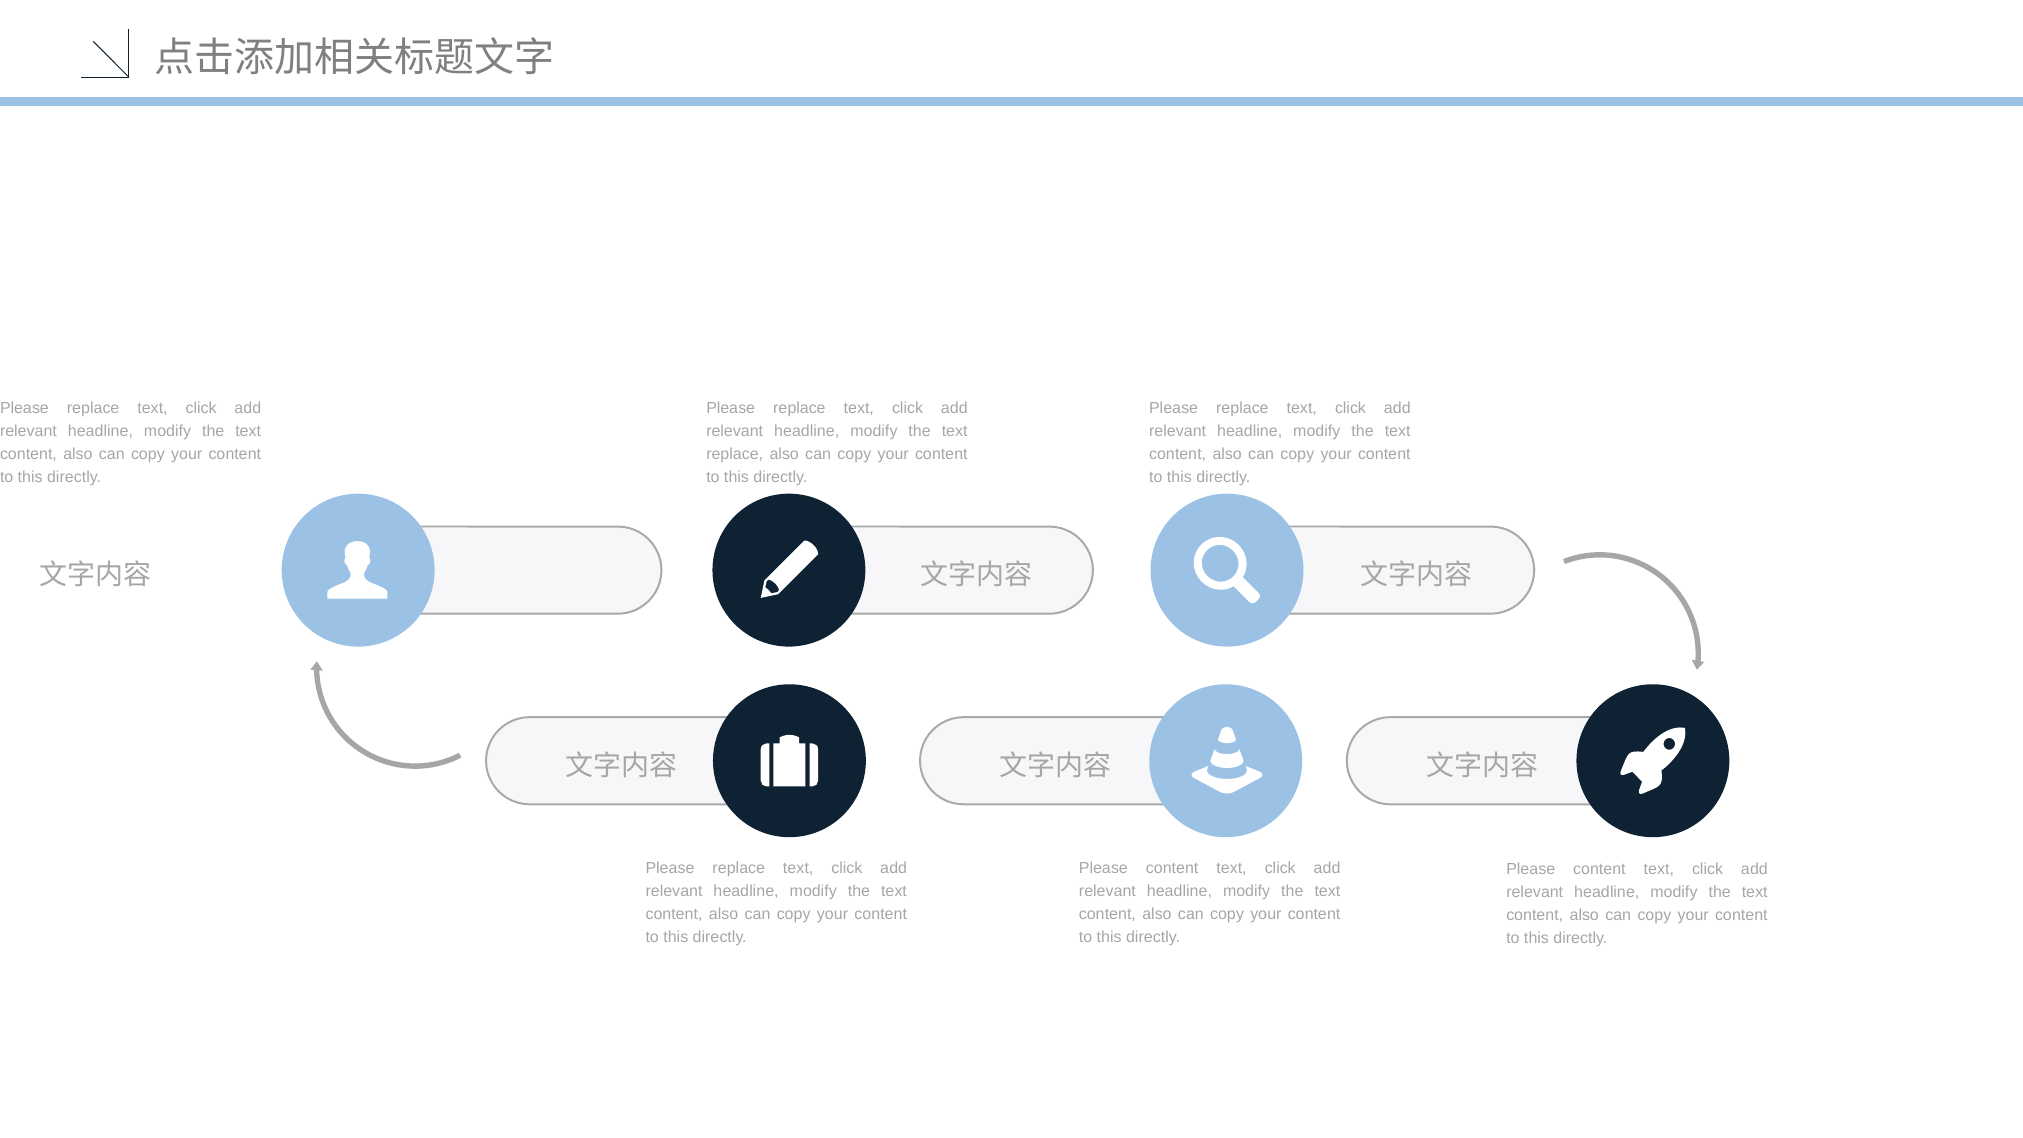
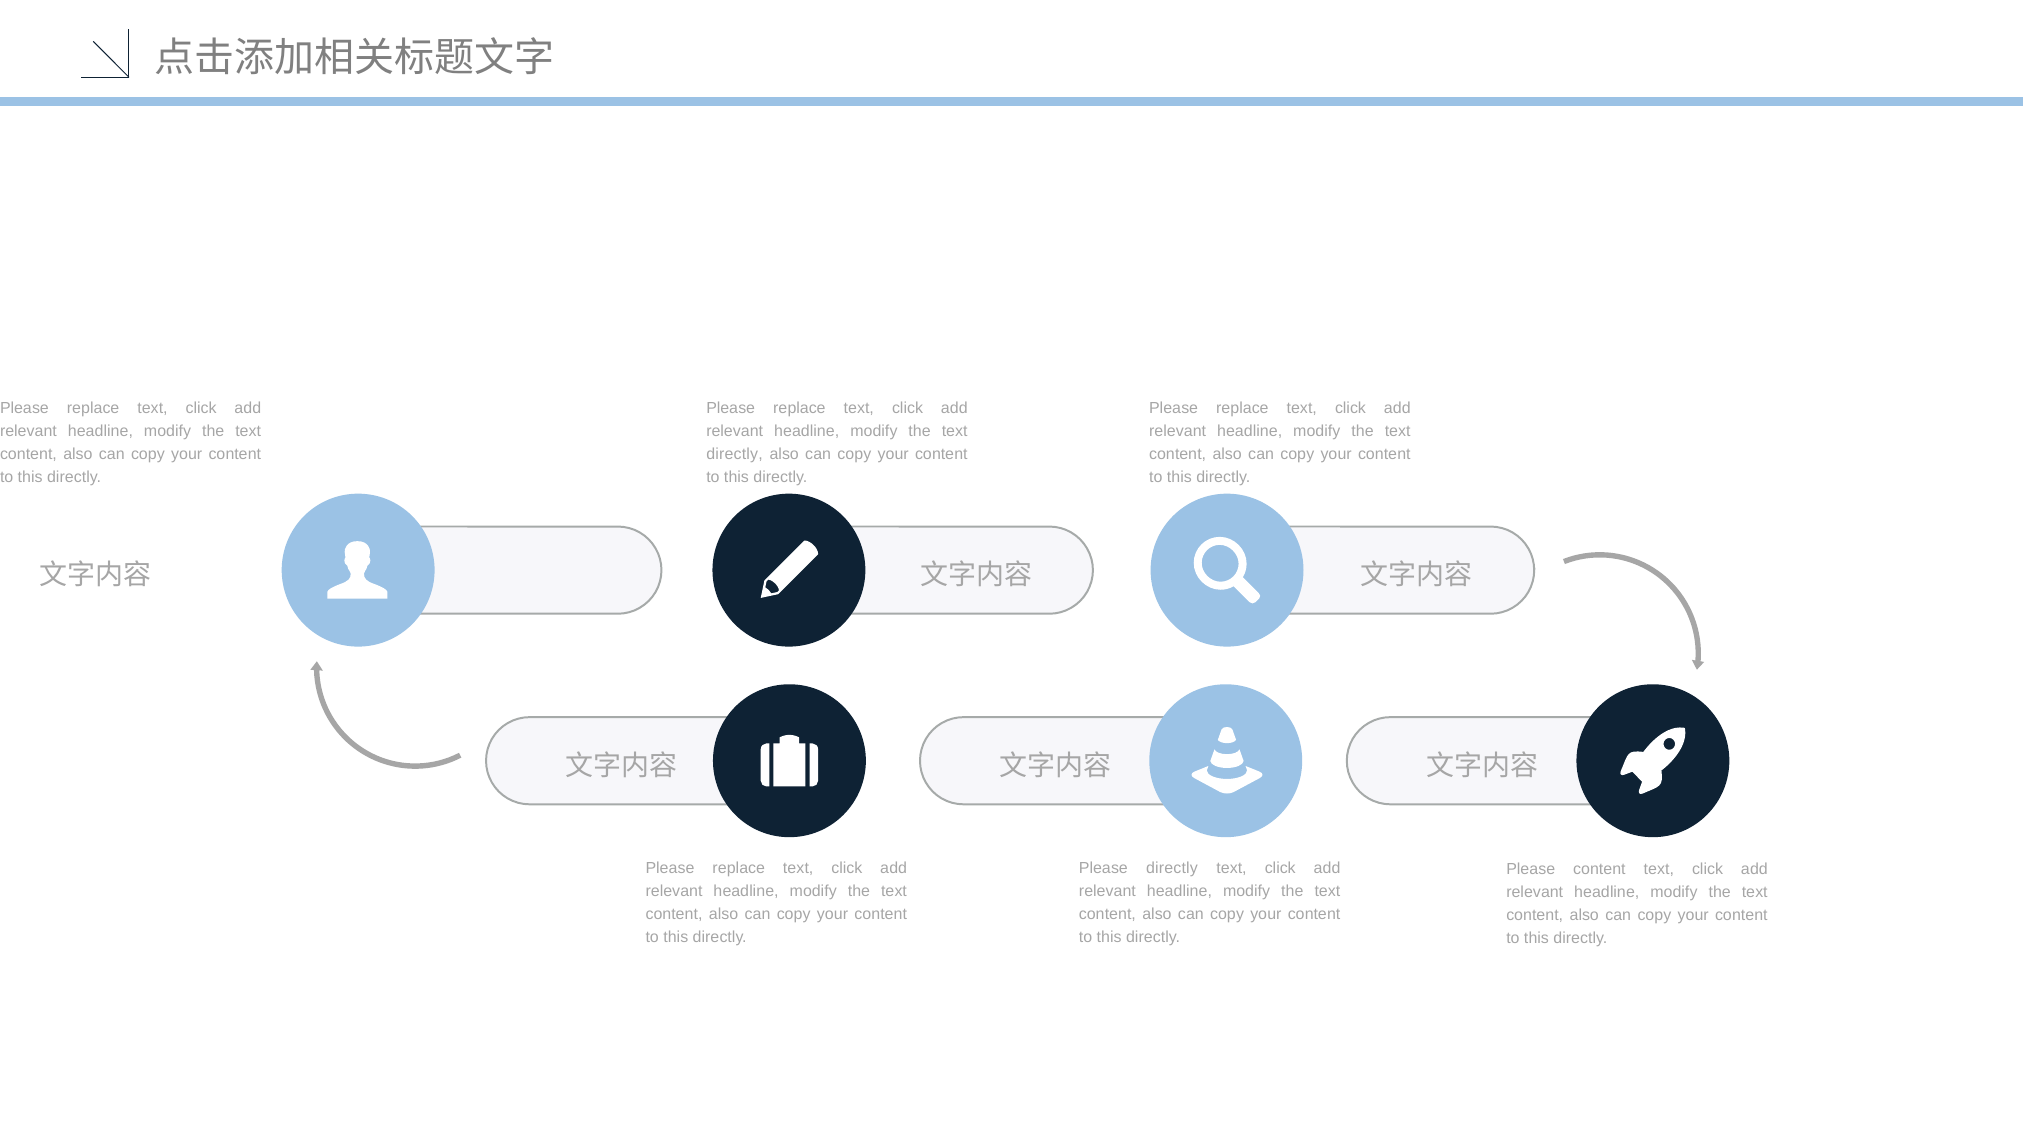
replace: replace -> directly (735, 454)
content: content -> directly (1172, 868)
